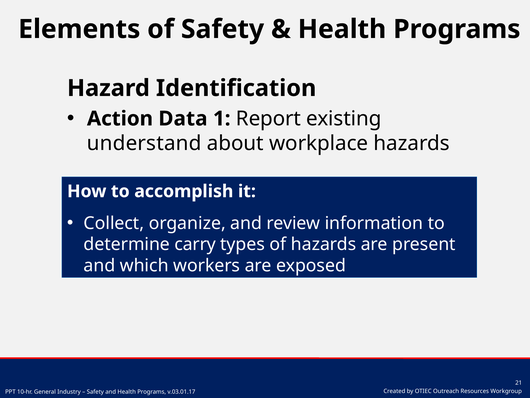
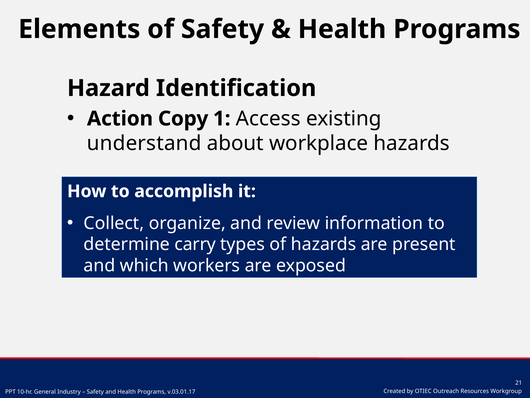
Data: Data -> Copy (183, 119)
Report: Report -> Access (268, 119)
